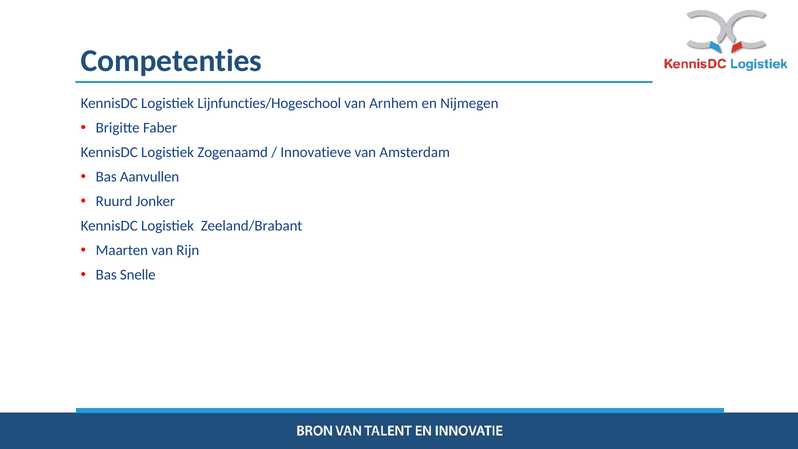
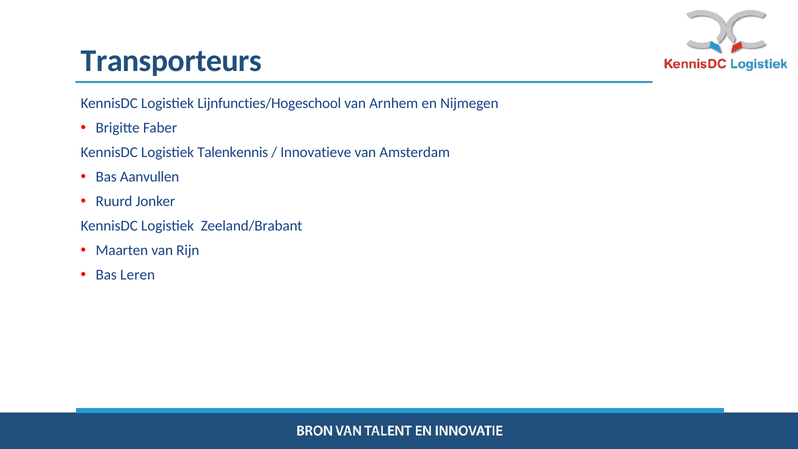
Competenties: Competenties -> Transporteurs (171, 61)
Zogenaamd: Zogenaamd -> Talenkennis (233, 152)
Snelle: Snelle -> Leren (138, 275)
